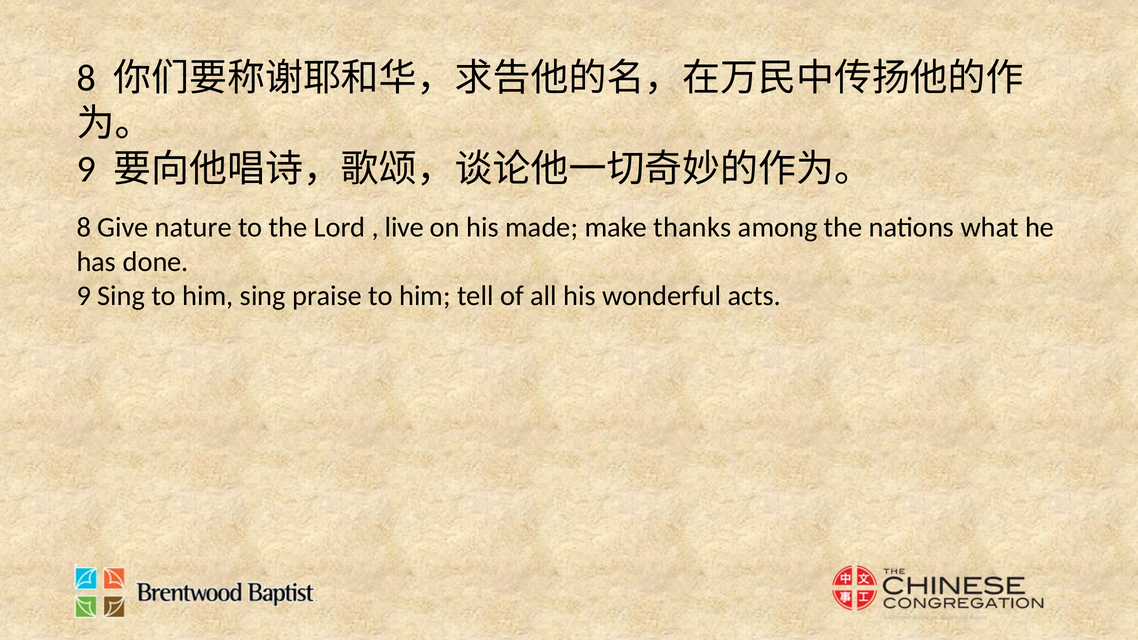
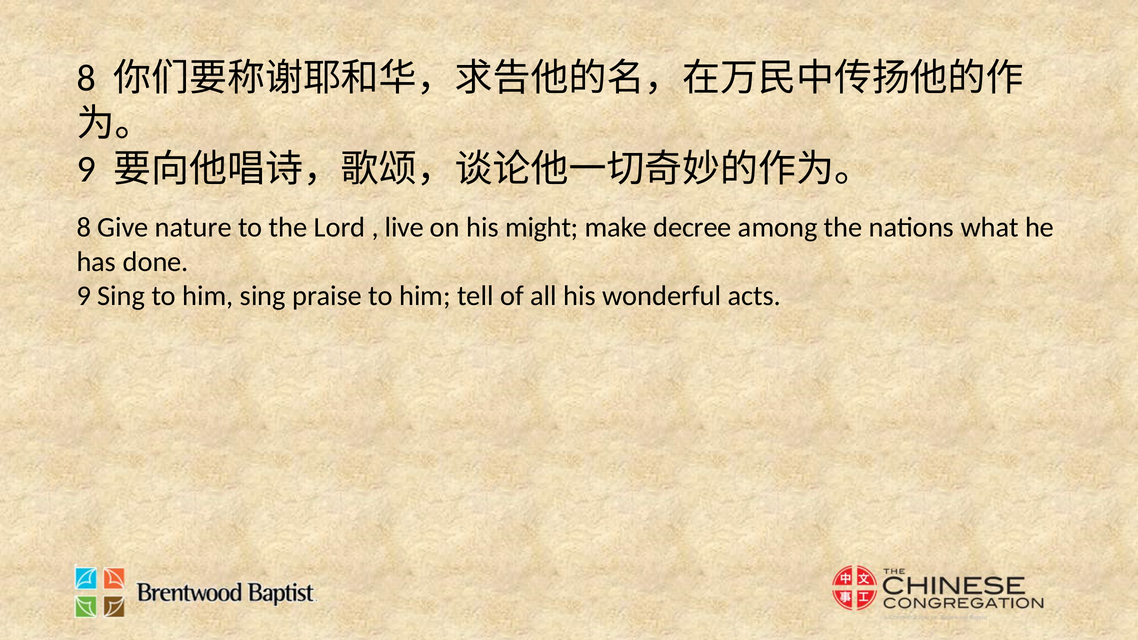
made: made -> might (542, 228)
thanks: thanks -> decree (692, 228)
